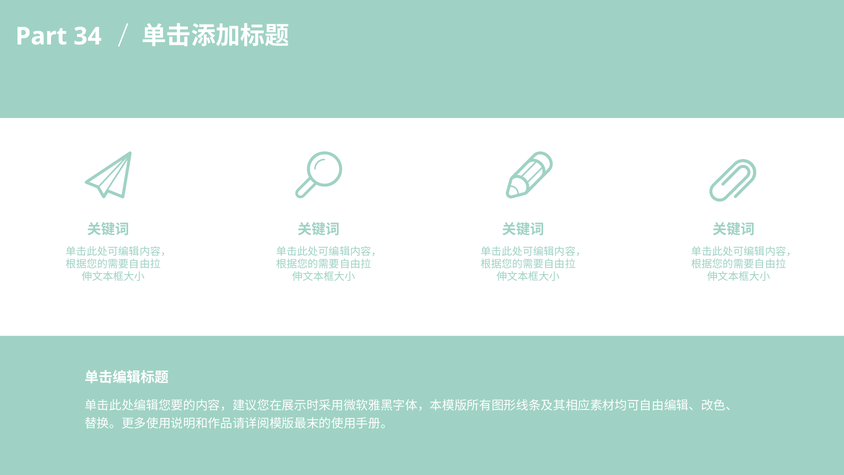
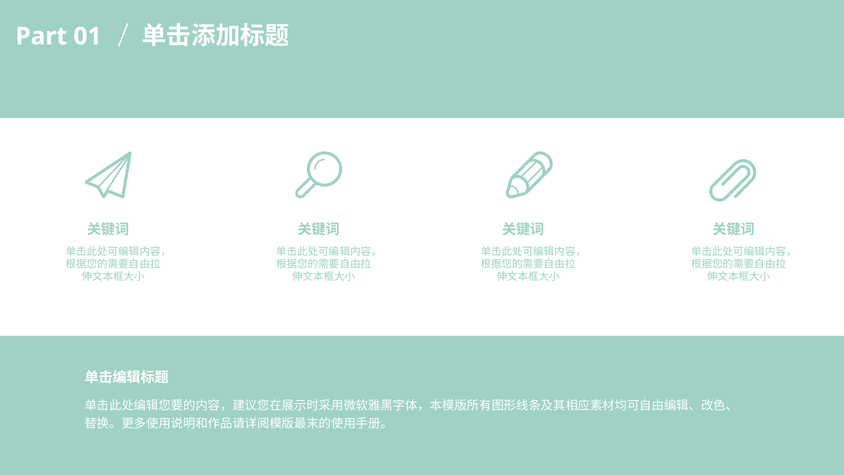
34: 34 -> 01 (88, 36)
